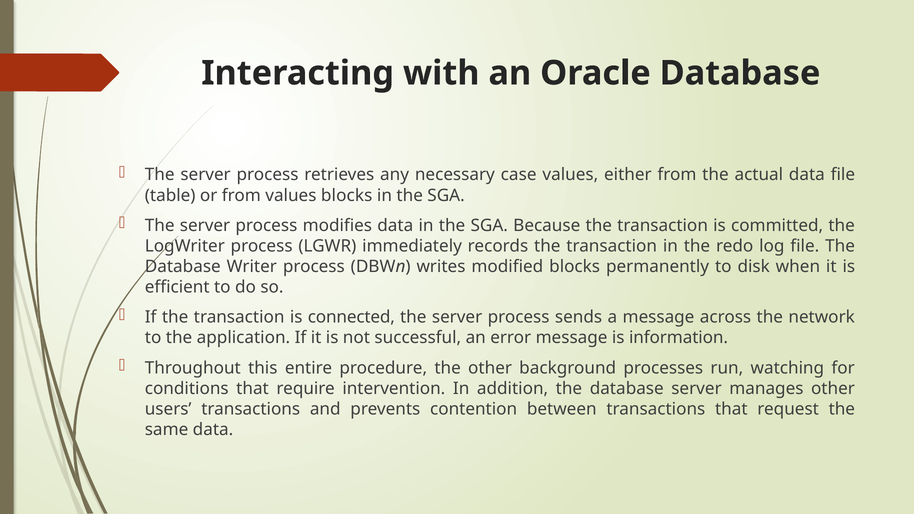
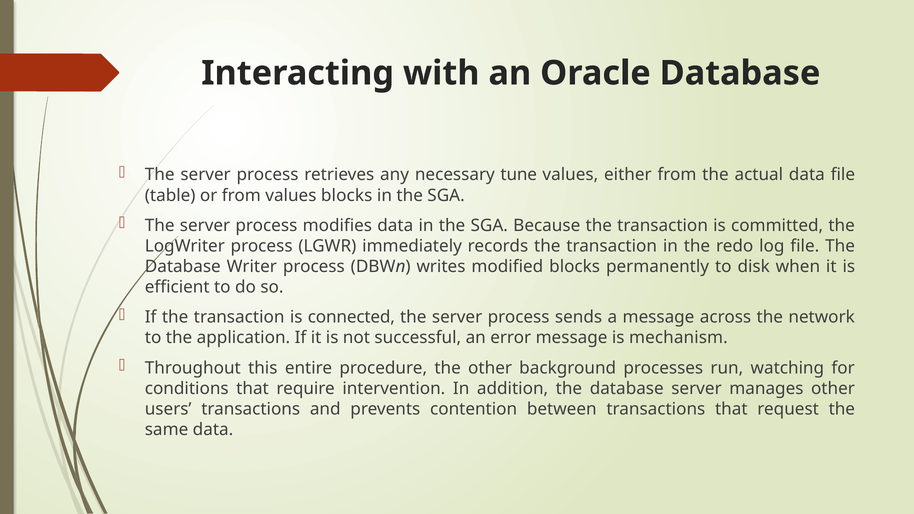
case: case -> tune (519, 175)
information: information -> mechanism (678, 338)
